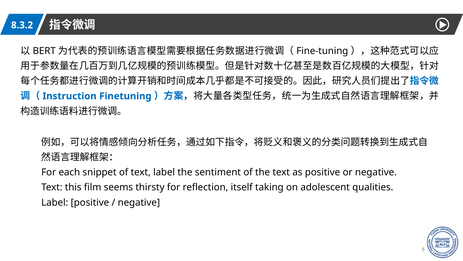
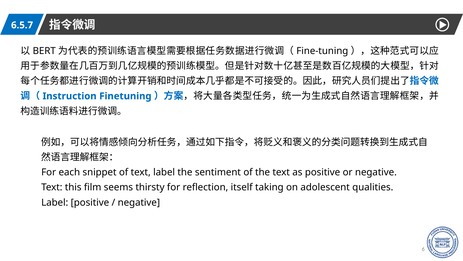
8.3.2: 8.3.2 -> 6.5.7 (22, 25)
